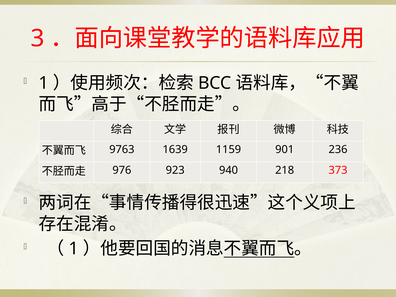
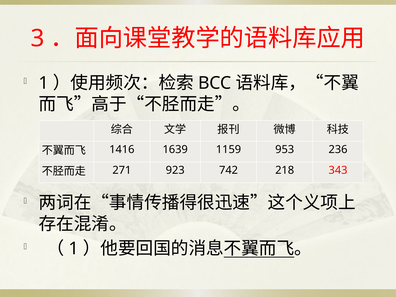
9763: 9763 -> 1416 (122, 149)
901: 901 -> 953 (285, 149)
976: 976 -> 271 (122, 170)
940: 940 -> 742 (229, 170)
373: 373 -> 343 (338, 170)
